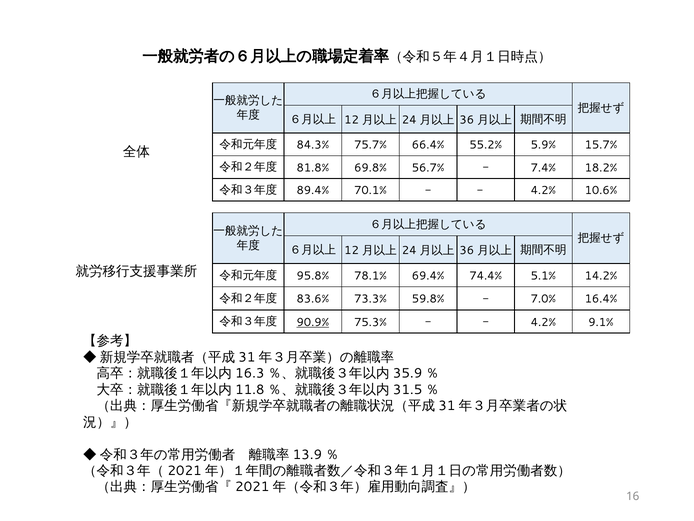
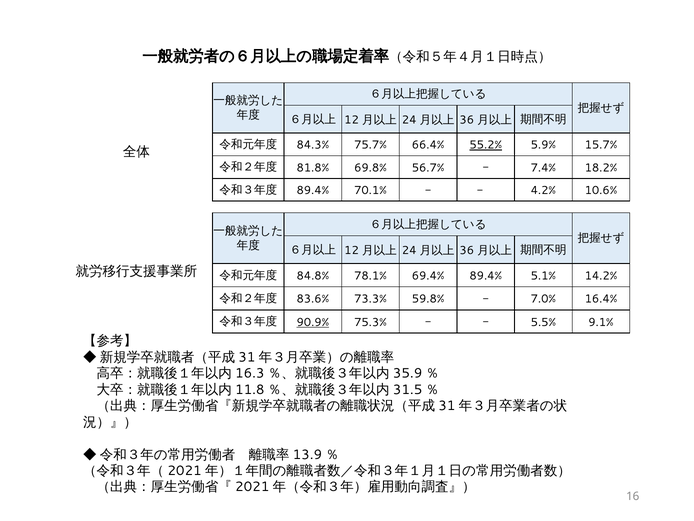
55.2% underline: none -> present (486, 145)
95.8%: 95.8% -> 84.8% (313, 276)
69.4% 74.4%: 74.4% -> 89.4% (486, 276)
4.2%: 4.2% -> 5.5% (543, 322)
